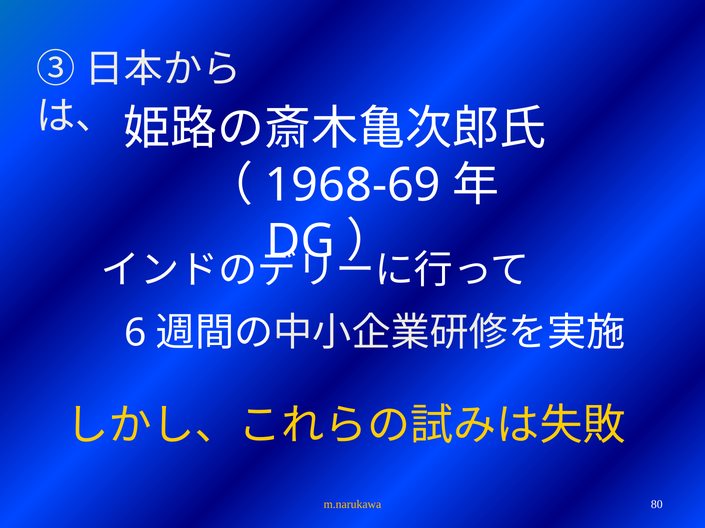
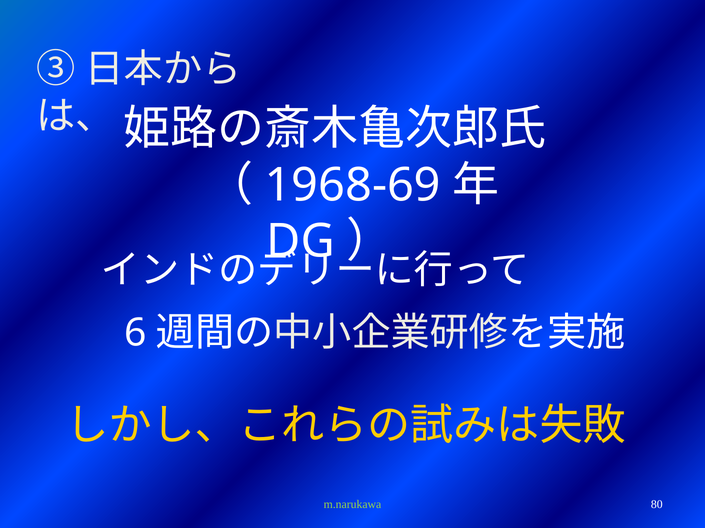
m.narukawa colour: yellow -> light green (352, 505)
